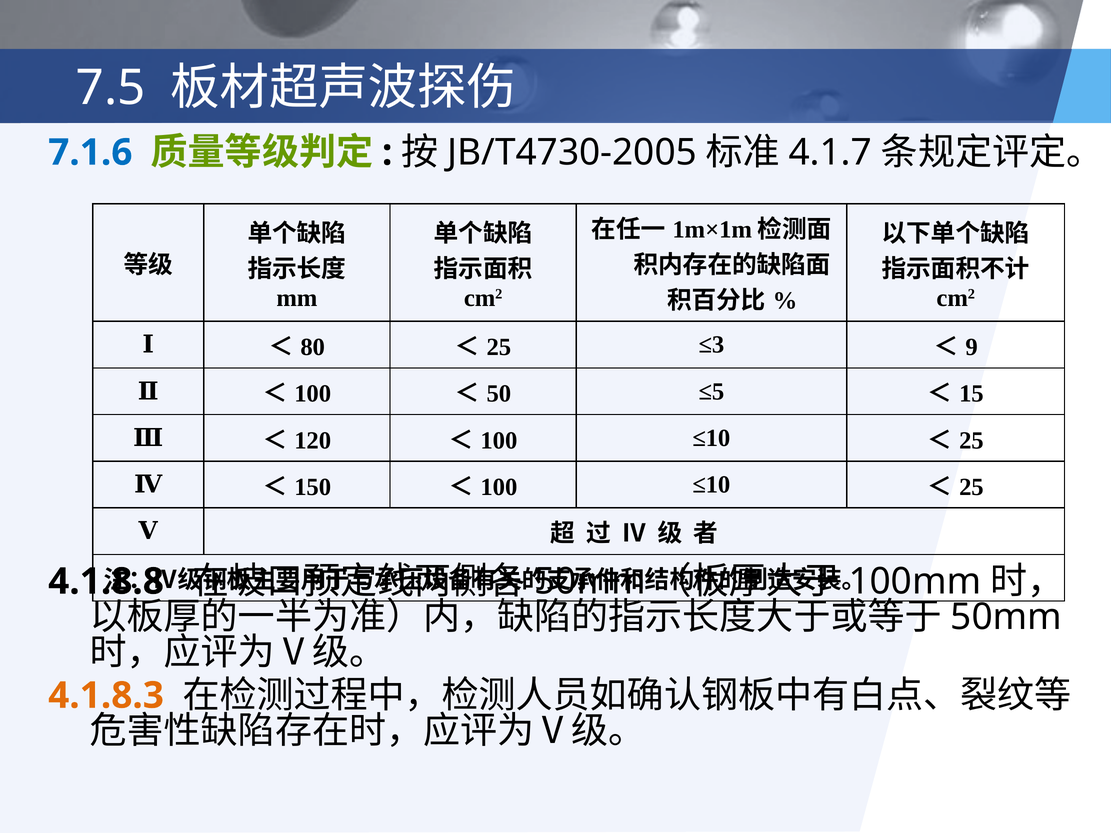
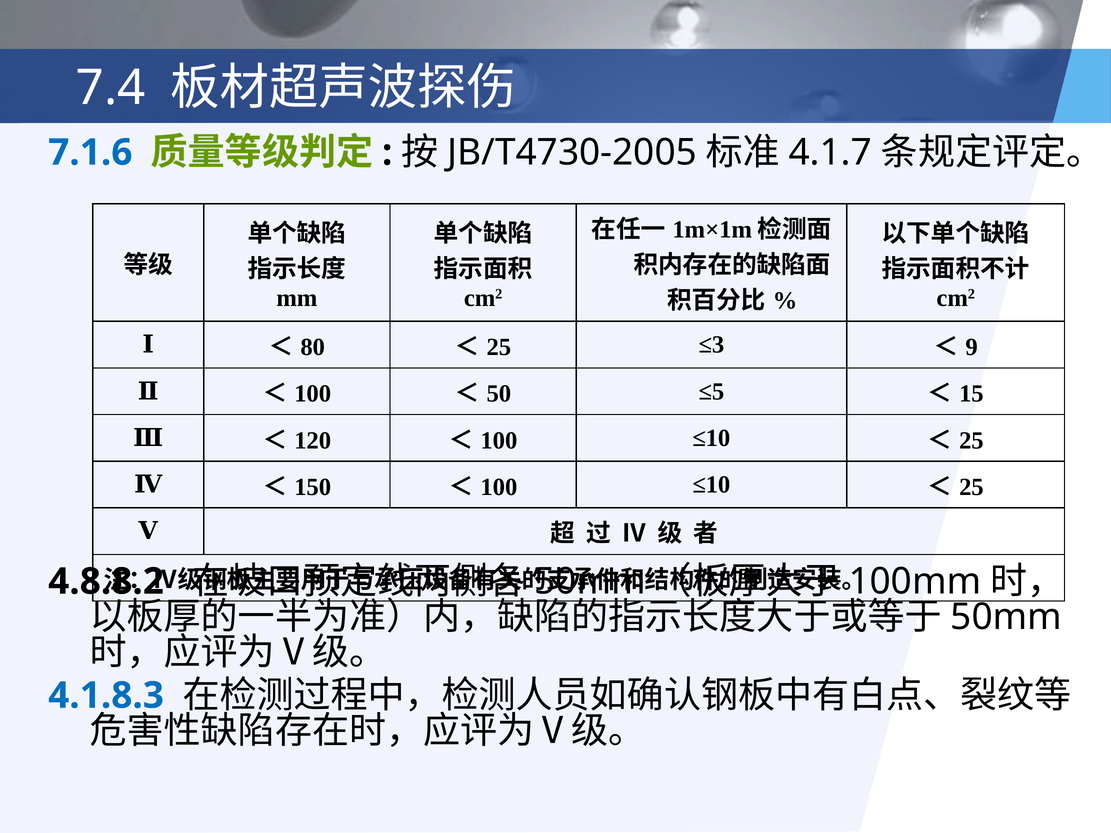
7.5: 7.5 -> 7.4 (111, 88)
4.1.8.8: 4.1.8.8 -> 4.8.8.2 (106, 582)
4.1.8.3 colour: orange -> blue (106, 696)
